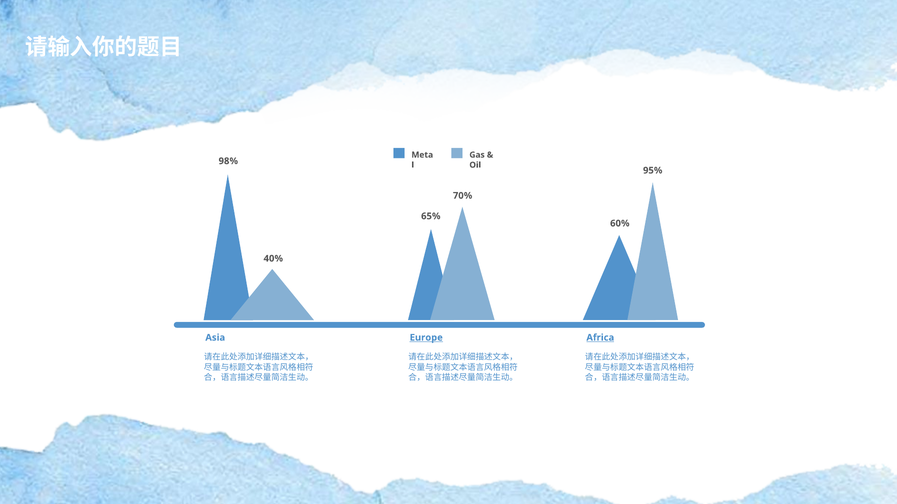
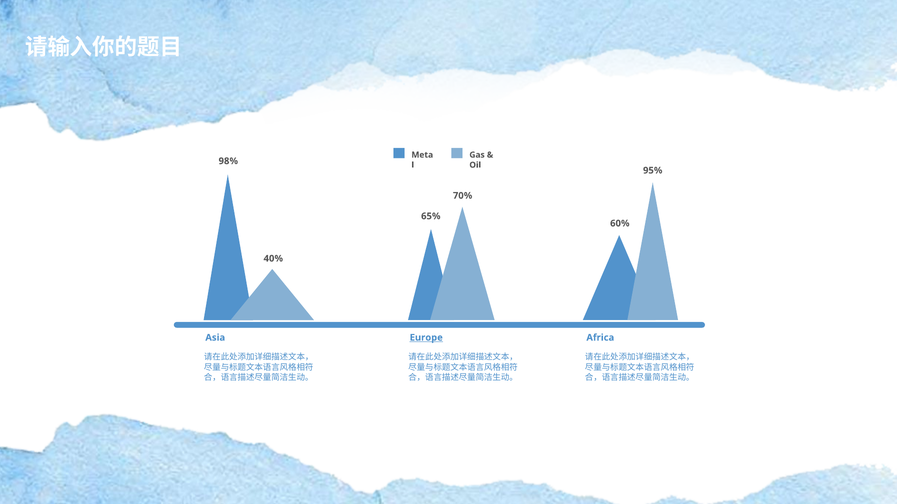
Africa underline: present -> none (600, 338)
